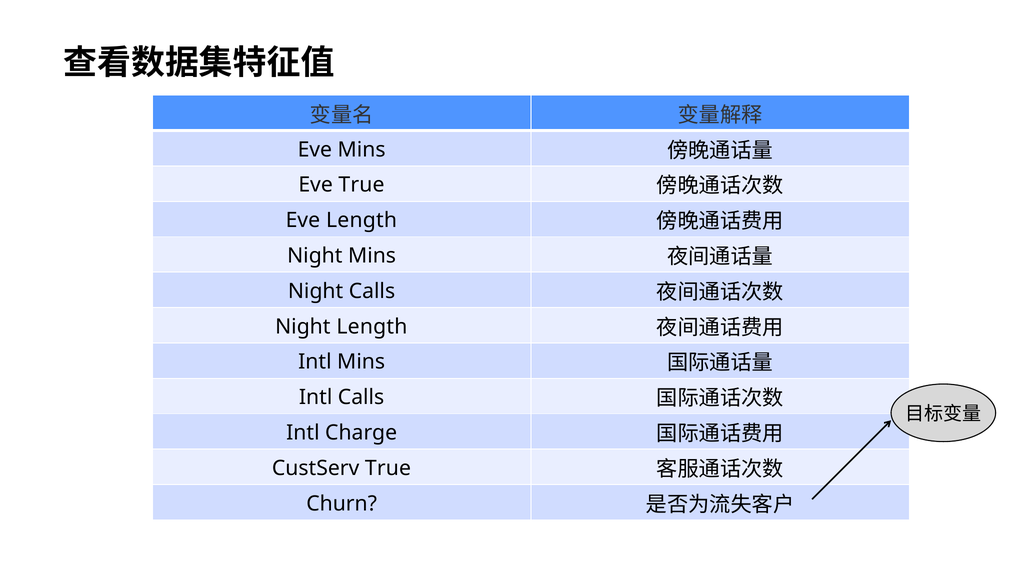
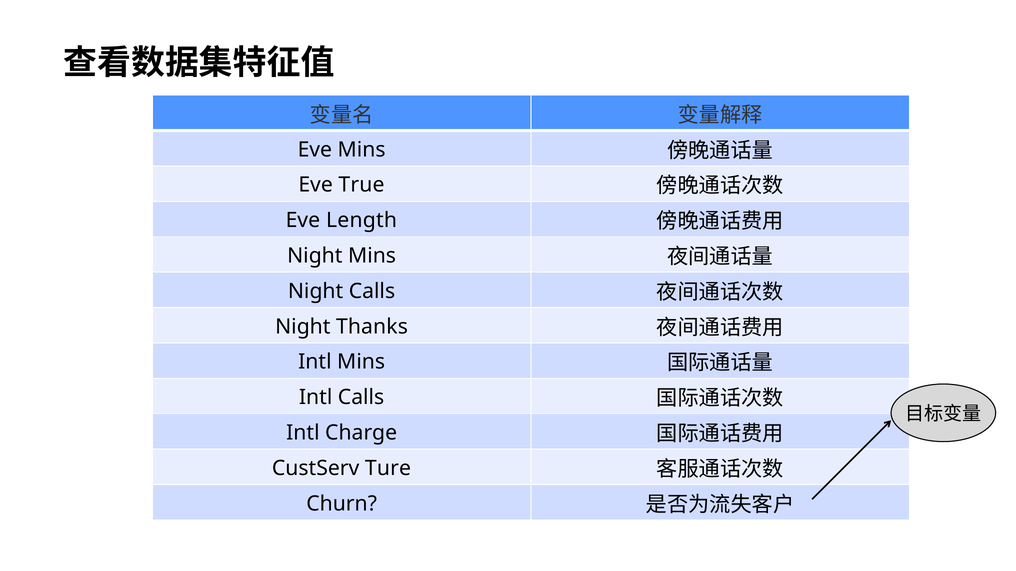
Night Length: Length -> Thanks (372, 327)
CustServ True: True -> Ture (388, 469)
